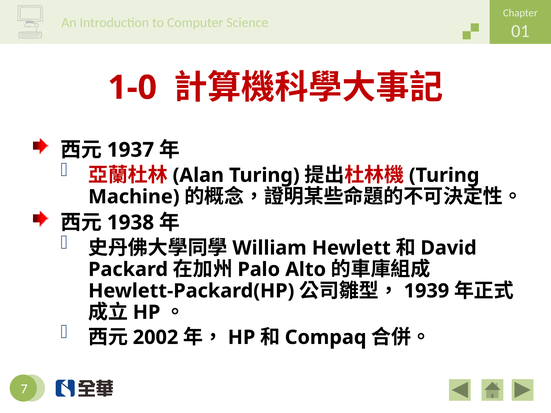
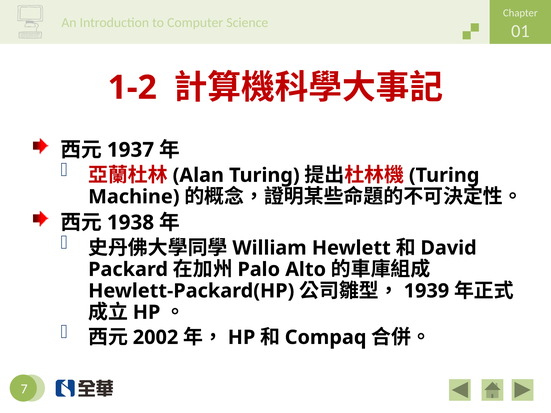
1-0: 1-0 -> 1-2 (132, 88)
